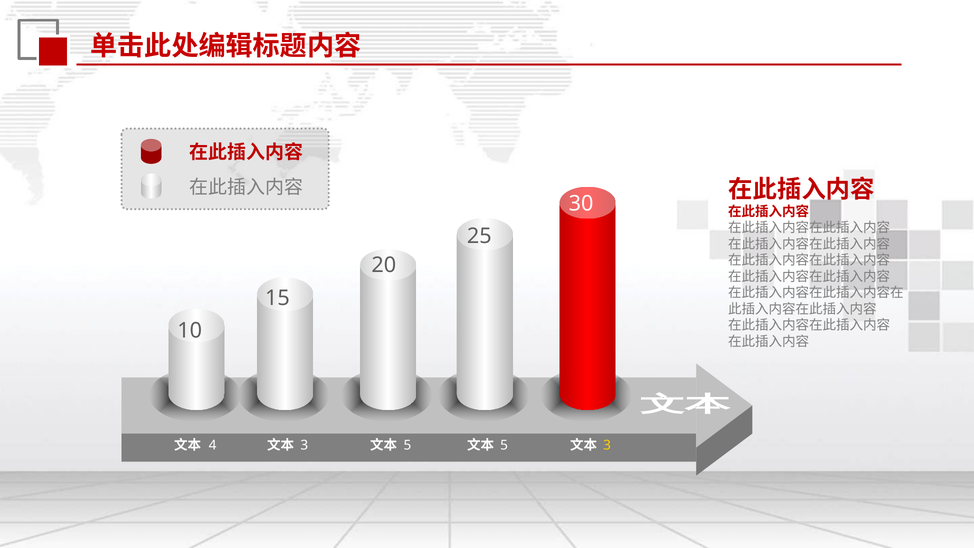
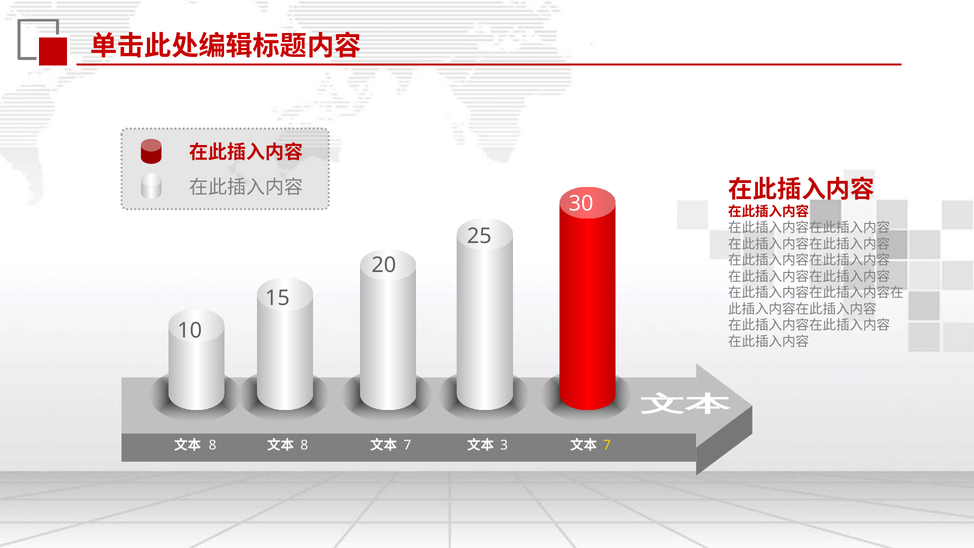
4: 4 -> 8 (213, 445)
3: 3 -> 8 (304, 445)
5: 5 -> 7 (407, 445)
5: 5 -> 3 (504, 445)
3: 3 -> 7 (607, 445)
